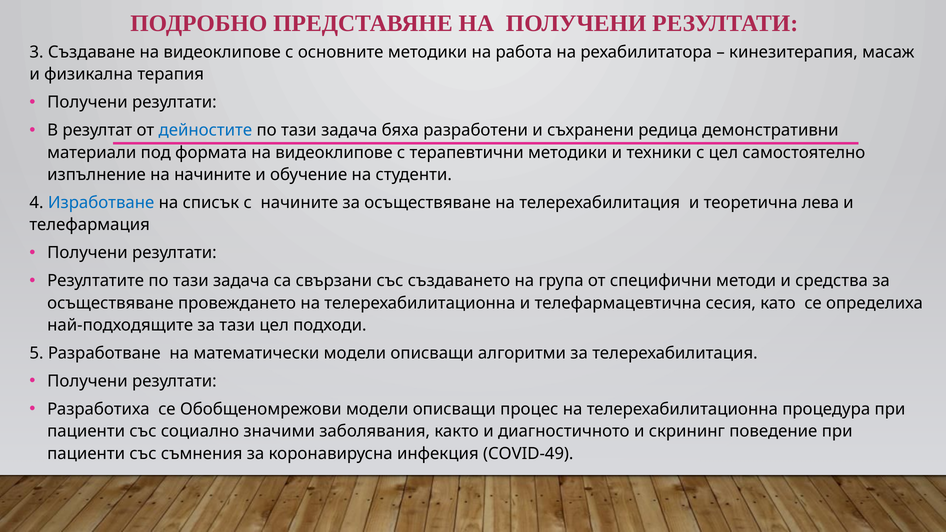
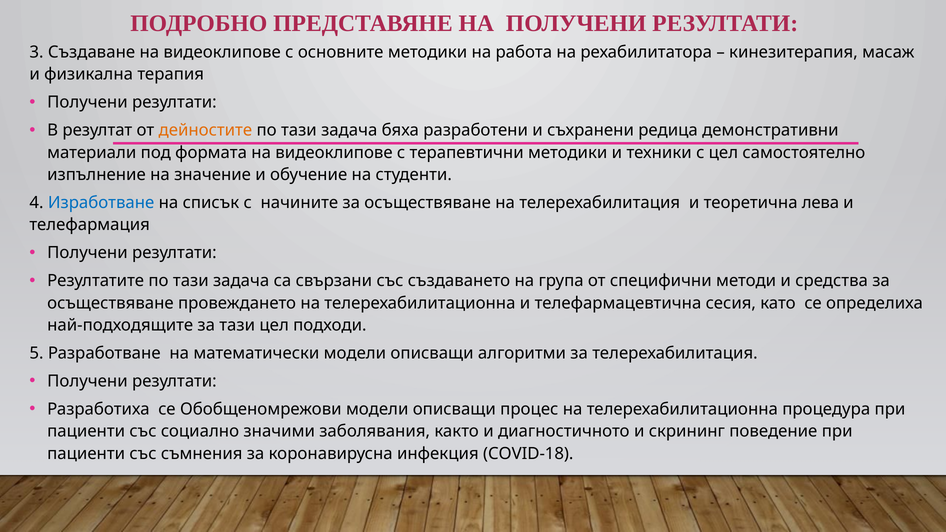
дейностите colour: blue -> orange (205, 130)
на начините: начините -> значение (213, 175)
COVID-49: COVID-49 -> COVID-18 (528, 454)
